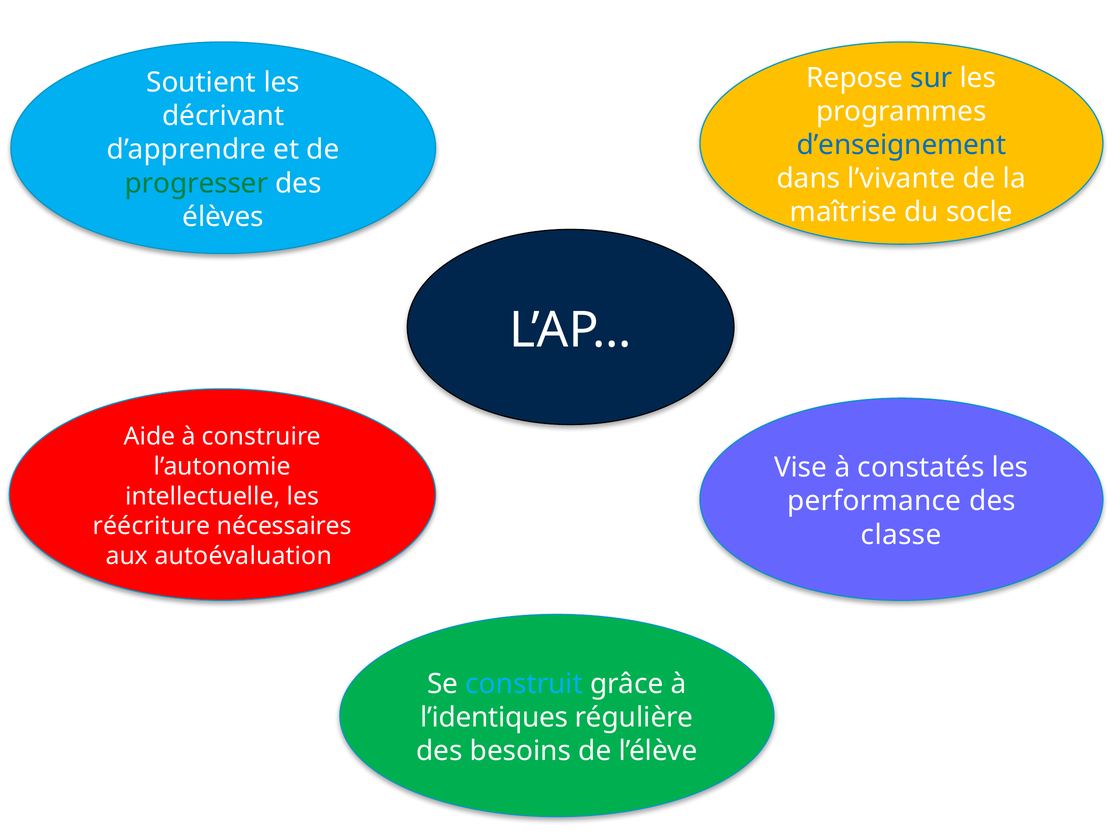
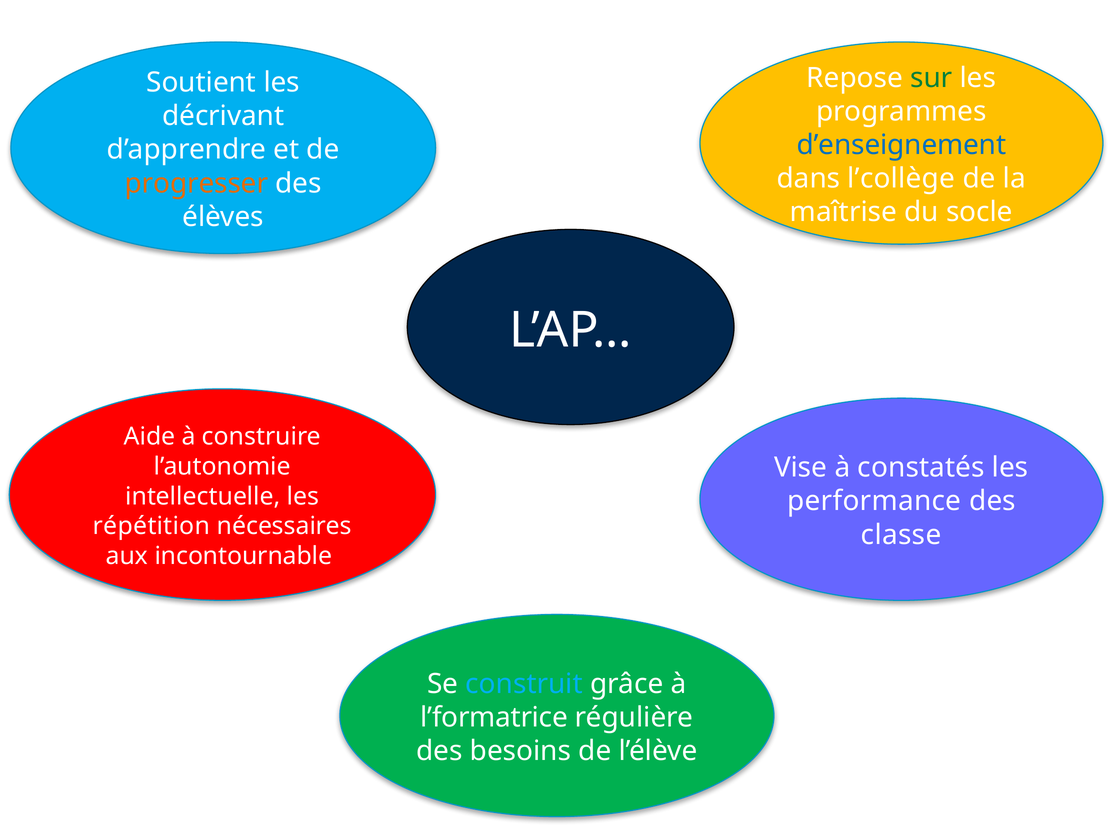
sur colour: blue -> green (931, 78)
l’vivante: l’vivante -> l’collège (901, 179)
progresser colour: green -> orange (196, 183)
réécriture: réécriture -> répétition (151, 526)
autoévaluation: autoévaluation -> incontournable (243, 556)
l’identiques: l’identiques -> l’formatrice (494, 717)
